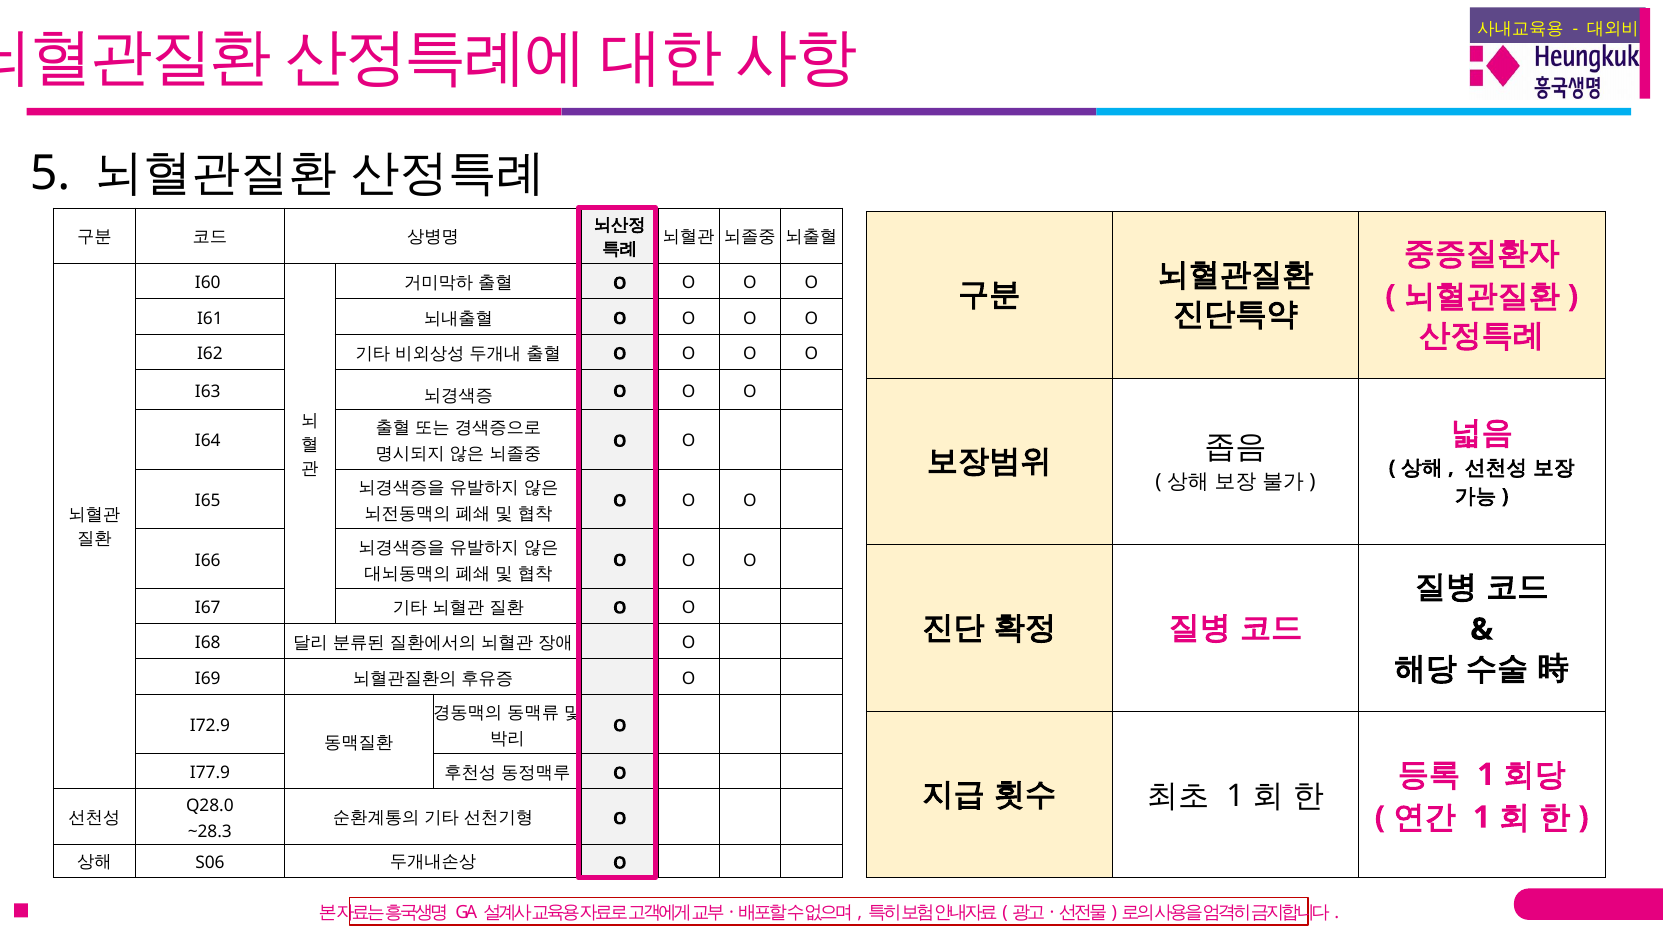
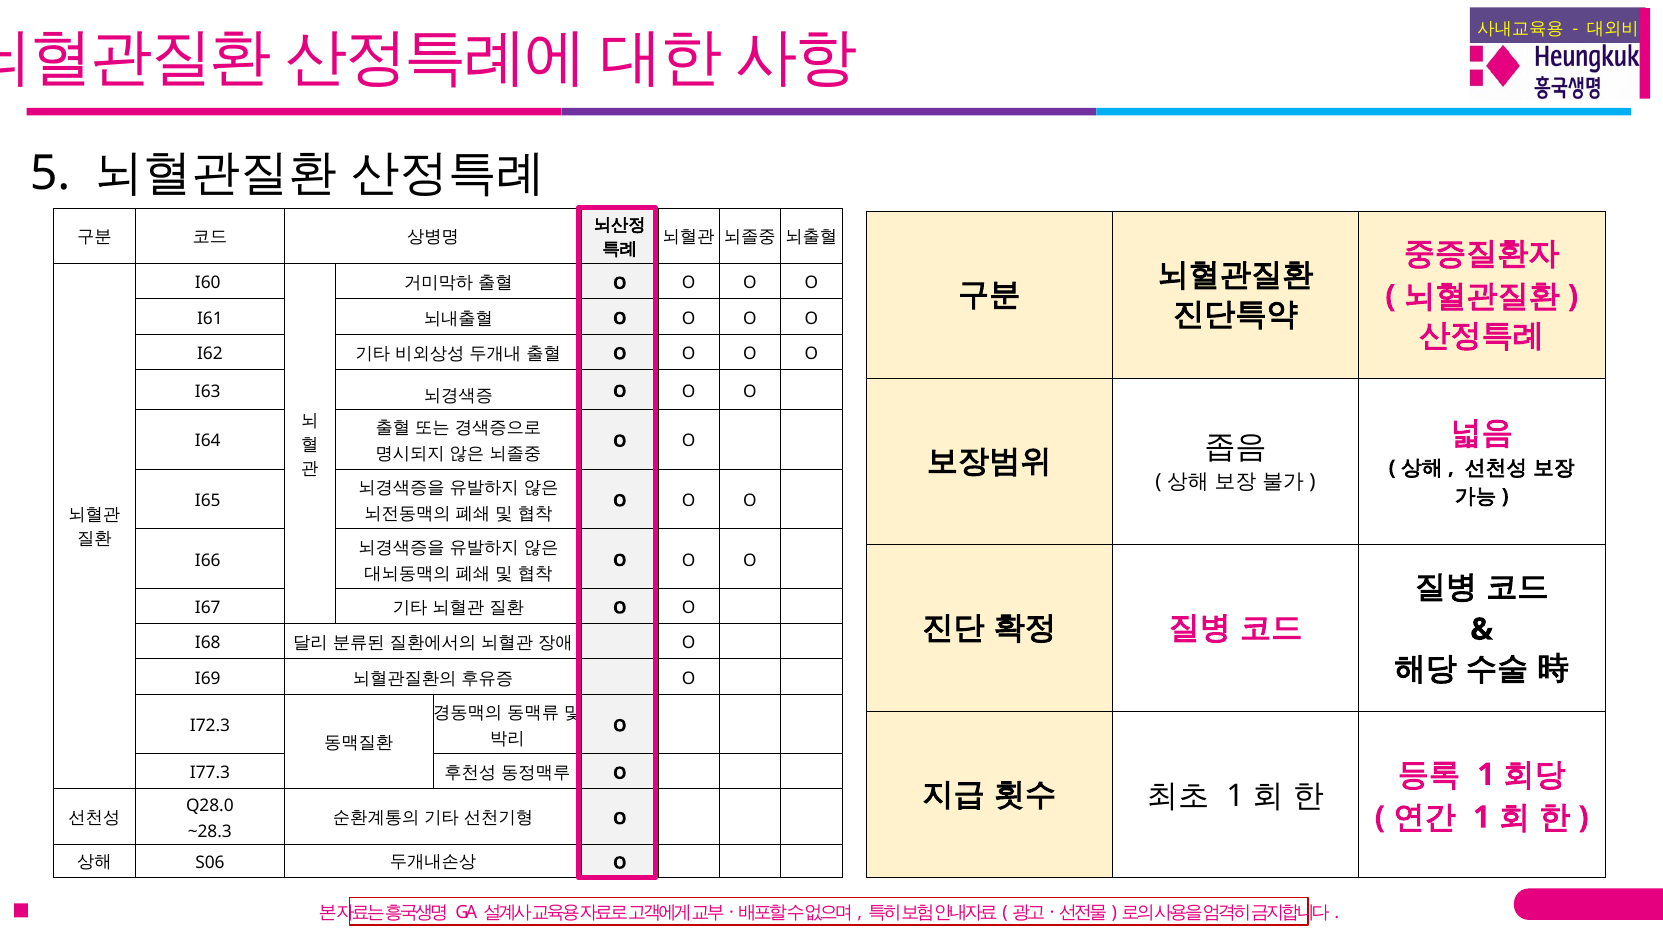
I72.9: I72.9 -> I72.3 (210, 726)
I77.9: I77.9 -> I77.3 (210, 774)
